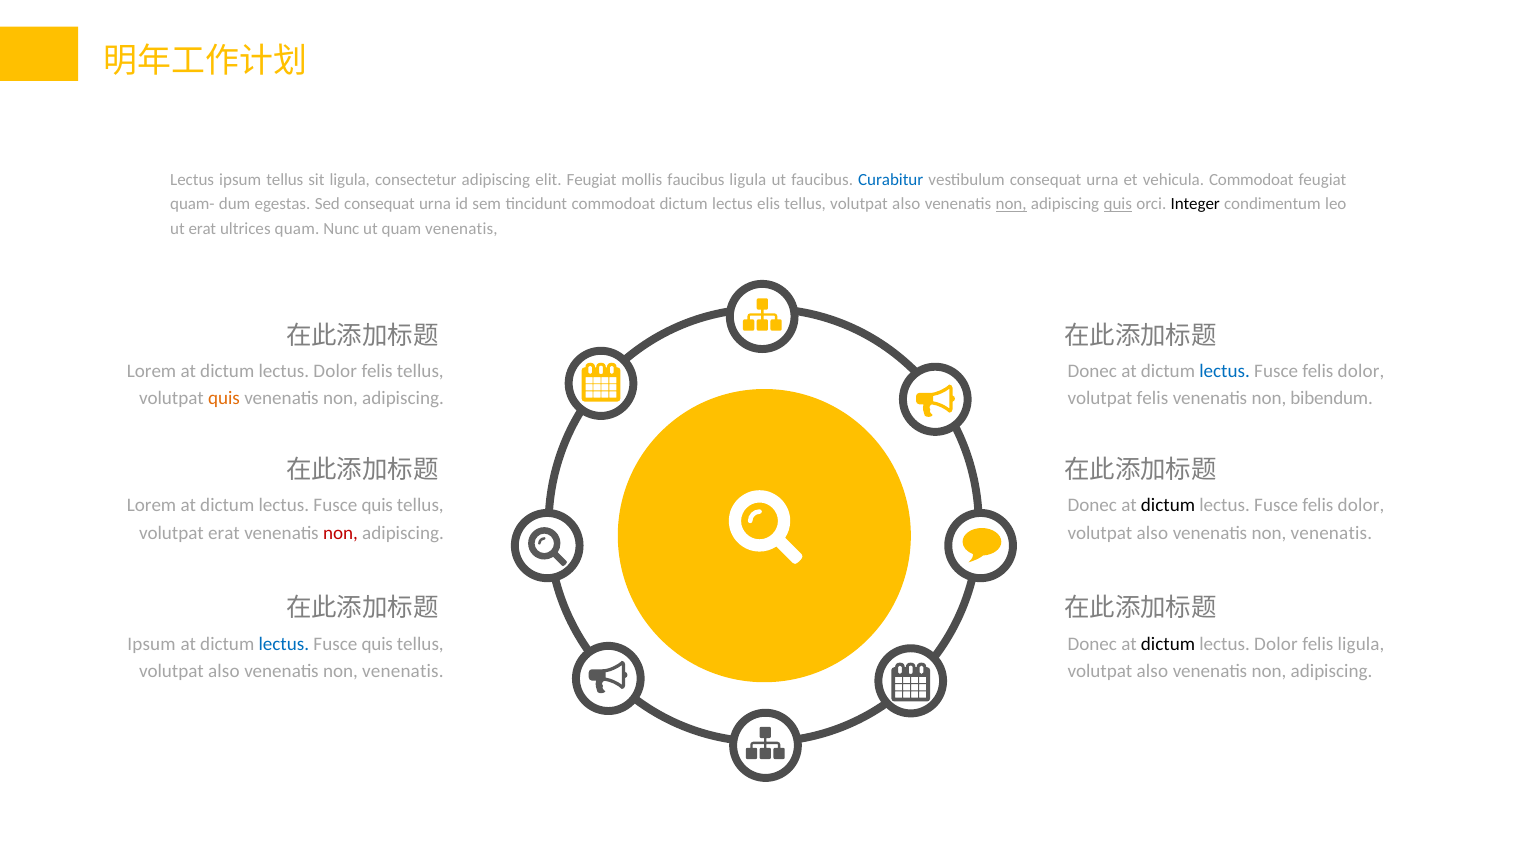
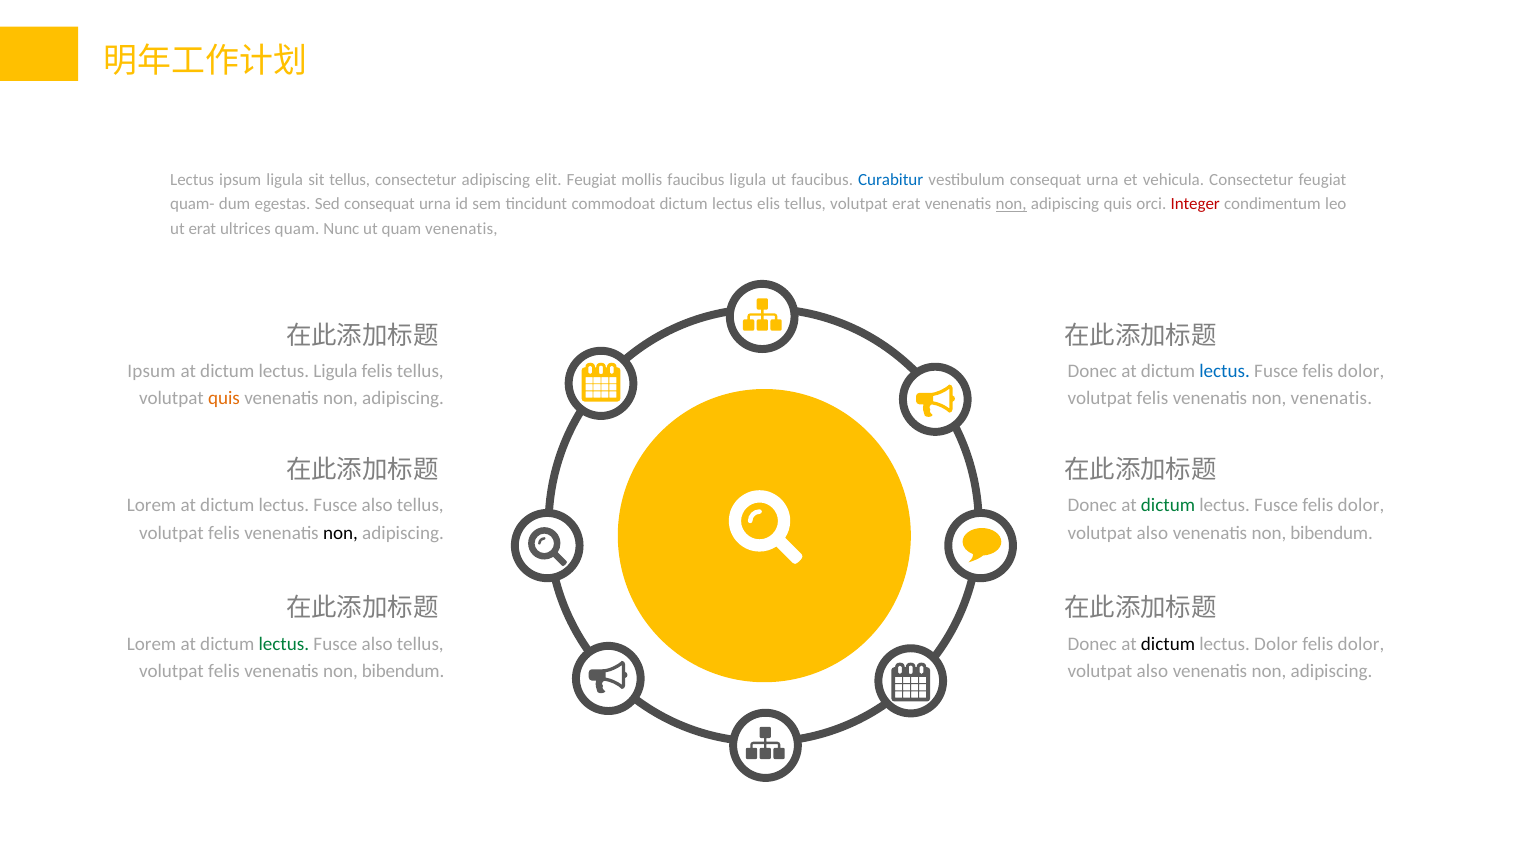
ipsum tellus: tellus -> ligula (285, 180)
sit ligula: ligula -> tellus (350, 180)
vehicula Commodoat: Commodoat -> Consectetur (1251, 180)
elis tellus volutpat also: also -> erat (906, 204)
quis underline: present -> none (1118, 204)
Integer colour: black -> red (1195, 204)
Lorem: Lorem -> Ipsum (151, 371)
Dolor: Dolor -> Ligula (335, 371)
non bibendum: bibendum -> venenatis (1331, 399)
quis: quis -> also (377, 505)
dictum colour: black -> green (1168, 505)
erat: erat -> felis (224, 533)
non colour: red -> black (340, 533)
venenatis: venenatis -> bibendum (1332, 533)
Ipsum: Ipsum -> Lorem (152, 644)
lectus colour: blue -> green (284, 644)
quis: quis -> also (377, 644)
ligula: ligula -> dolor (1361, 644)
also: also -> felis (224, 671)
venenatis: venenatis -> bibendum (403, 671)
